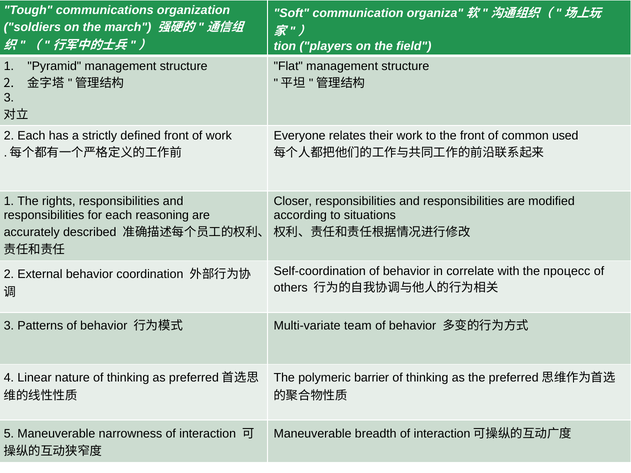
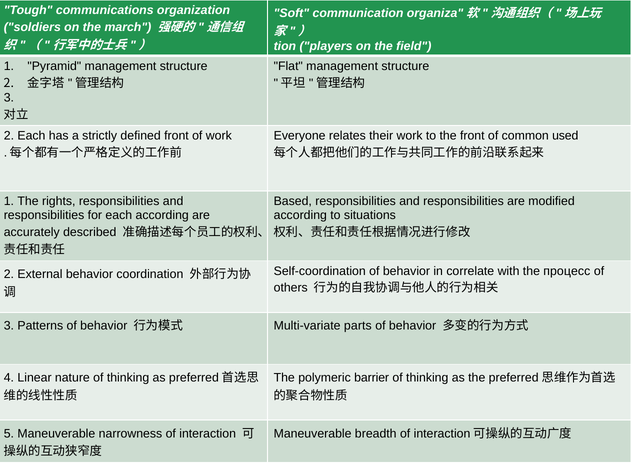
Closer: Closer -> Based (293, 201)
each reasoning: reasoning -> according (162, 215)
team: team -> parts (358, 326)
